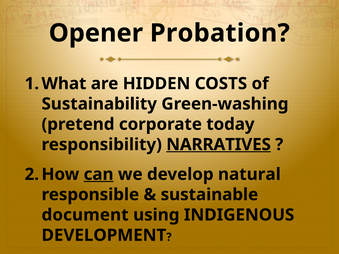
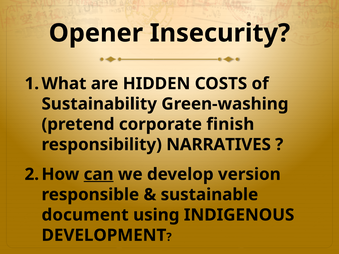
Probation: Probation -> Insecurity (220, 33)
today: today -> finish (230, 124)
NARRATIVES underline: present -> none (219, 145)
natural: natural -> version (249, 174)
